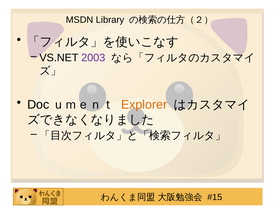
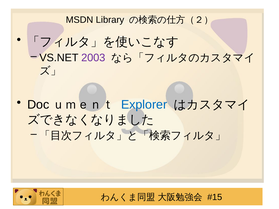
Explorer colour: orange -> blue (144, 105)
